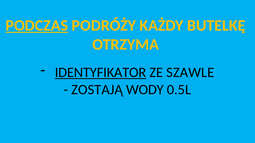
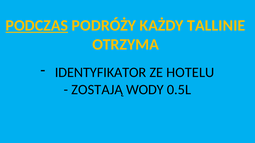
BUTELKĘ: BUTELKĘ -> TALLINIE (216, 26)
IDENTYFIKATOR underline: present -> none (101, 73)
SZAWLE: SZAWLE -> HOTELU (190, 73)
